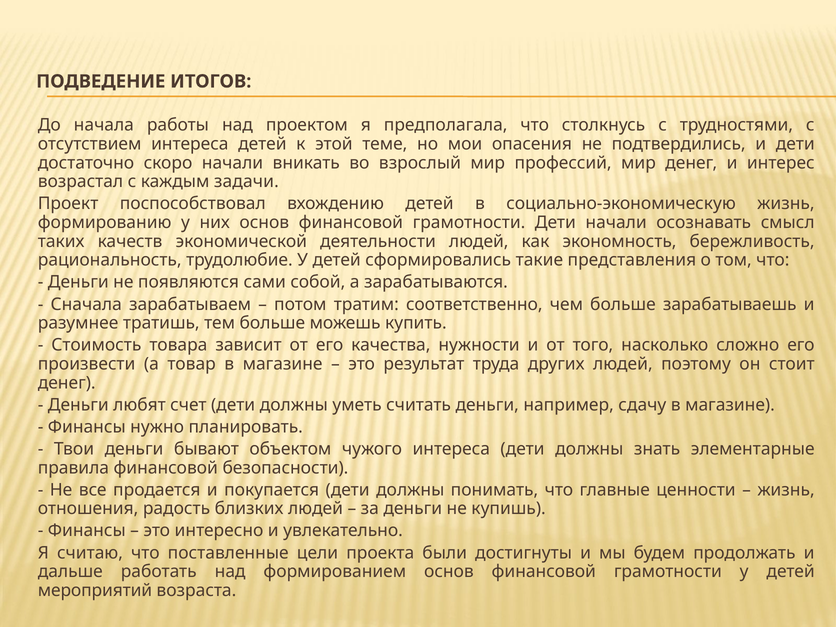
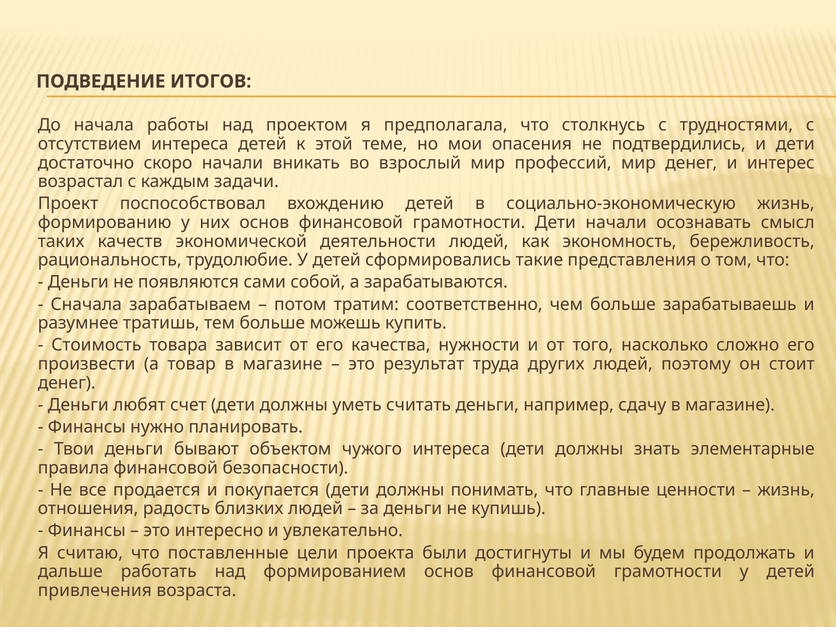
мероприятий: мероприятий -> привлечения (95, 590)
